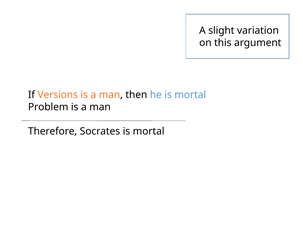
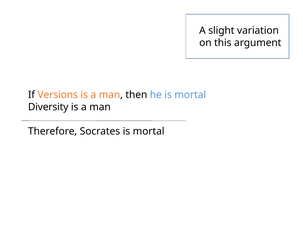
Problem: Problem -> Diversity (48, 107)
